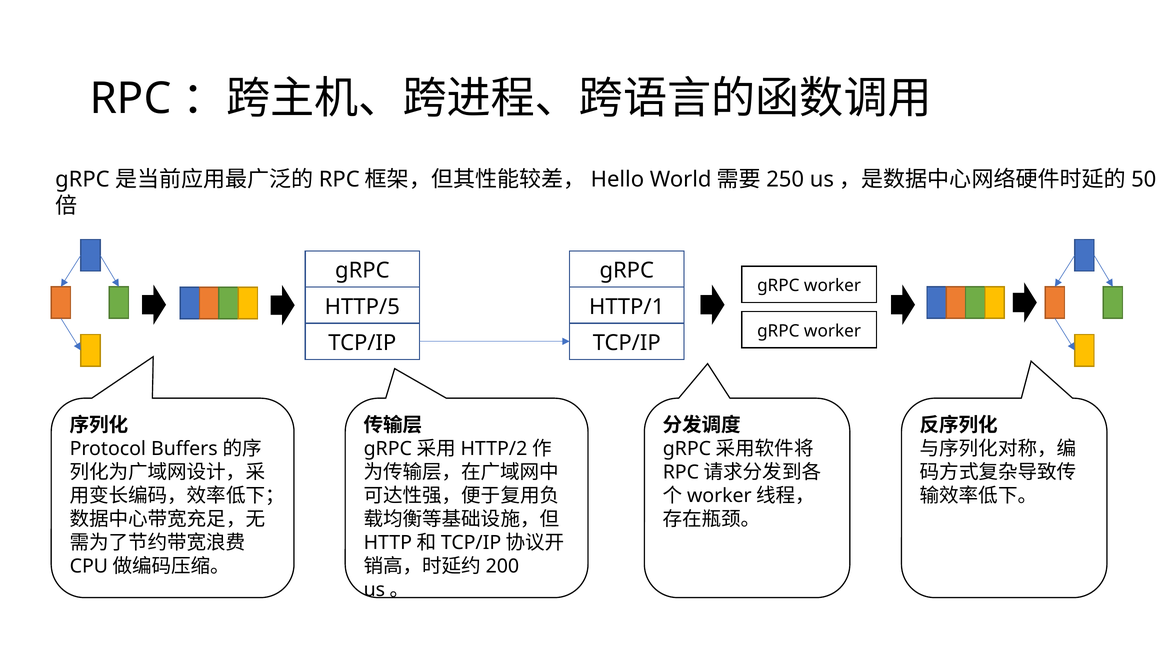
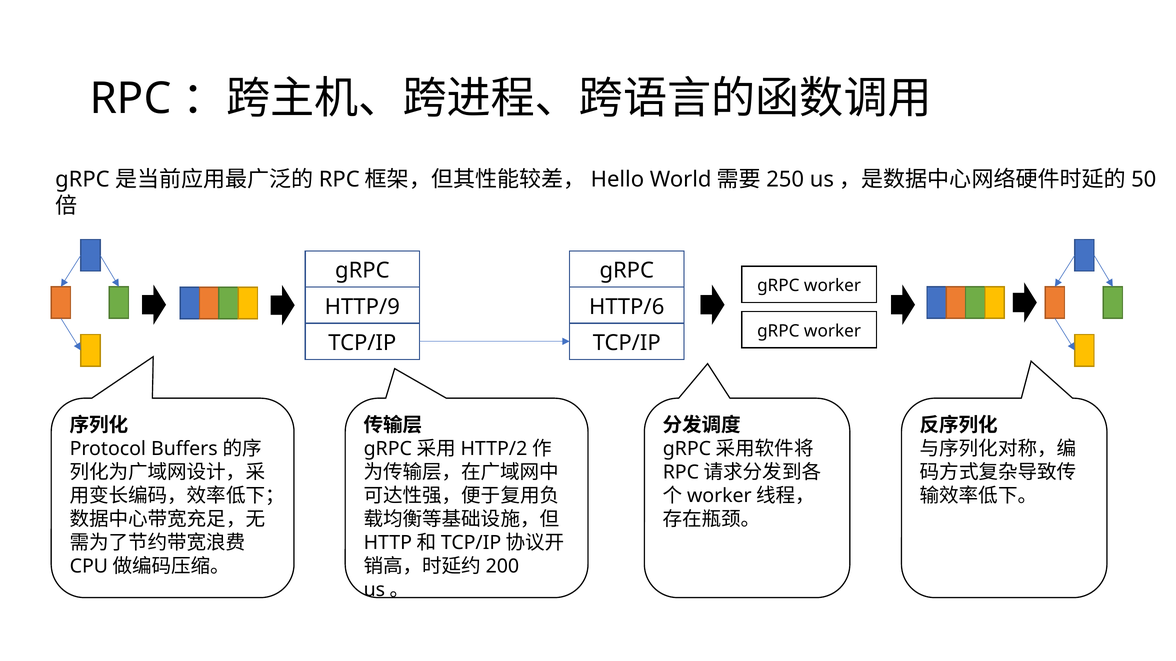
HTTP/5: HTTP/5 -> HTTP/9 (362, 307)
HTTP/1: HTTP/1 -> HTTP/6 (627, 307)
